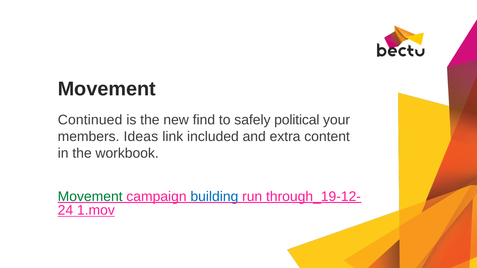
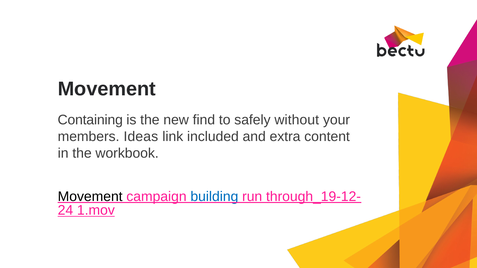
Continued: Continued -> Containing (90, 120)
political: political -> without (297, 120)
Movement colour: green -> black (90, 197)
